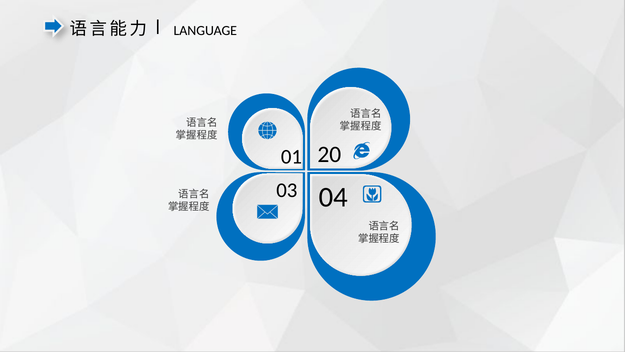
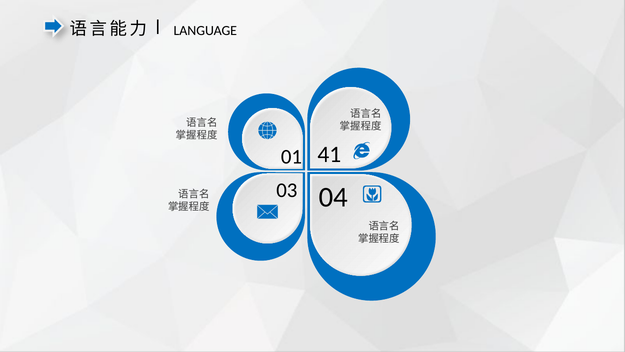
20: 20 -> 41 (329, 154)
